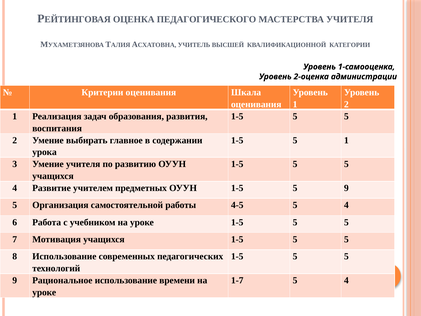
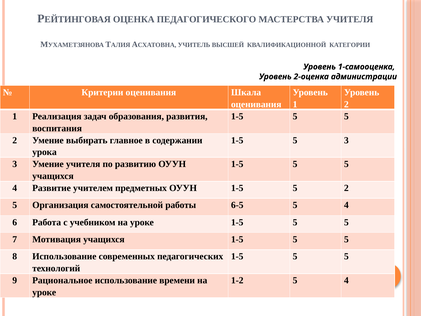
5 1: 1 -> 3 (346, 140)
1-5 5 9: 9 -> 2 (346, 188)
4-5: 4-5 -> 6-5 (237, 205)
1-7: 1-7 -> 1-2 (237, 280)
